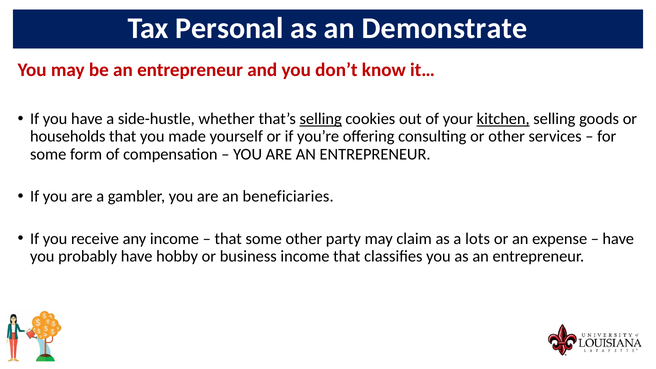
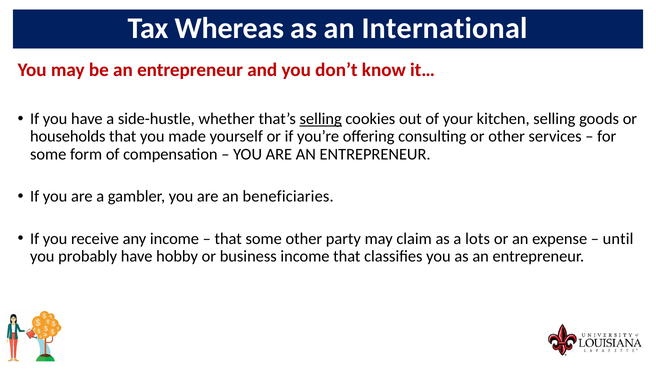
Personal: Personal -> Whereas (230, 28)
Demonstrate: Demonstrate -> International (445, 28)
kitchen underline: present -> none (503, 119)
have: have -> until (618, 239)
